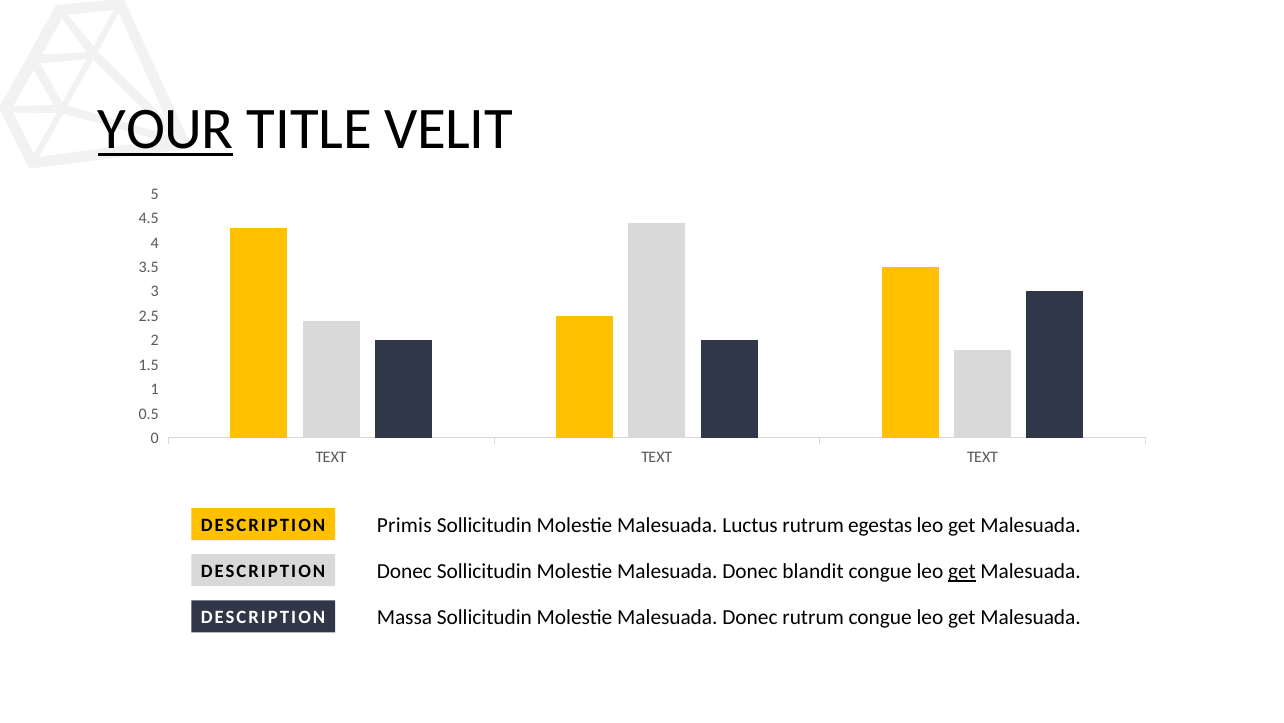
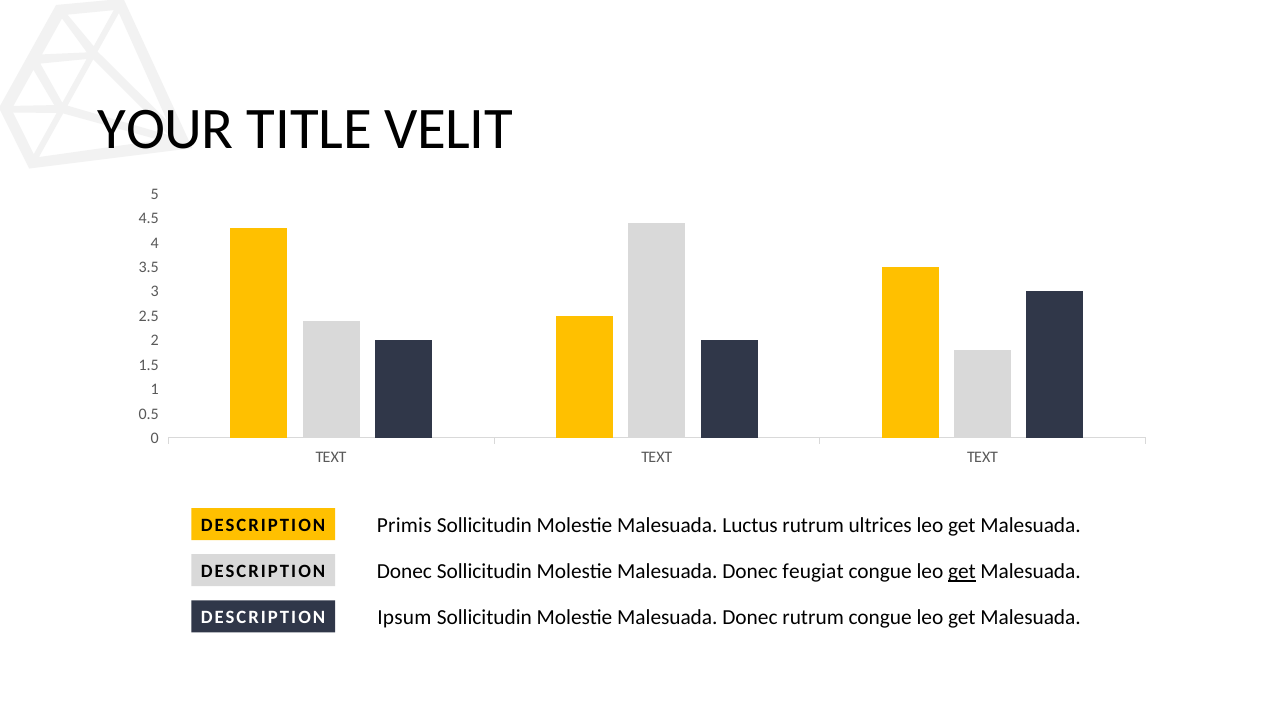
YOUR underline: present -> none (166, 129)
egestas: egestas -> ultrices (880, 525)
blandit: blandit -> feugiat (813, 571)
Massa: Massa -> Ipsum (404, 617)
